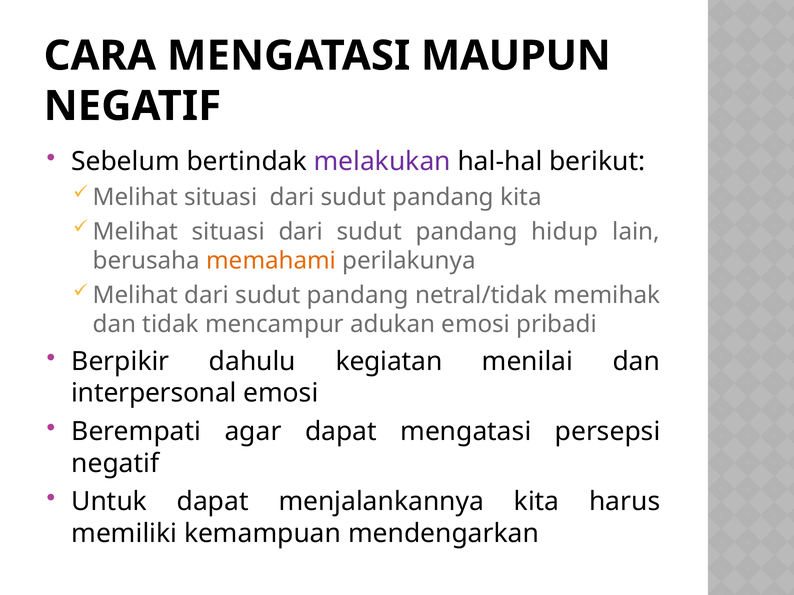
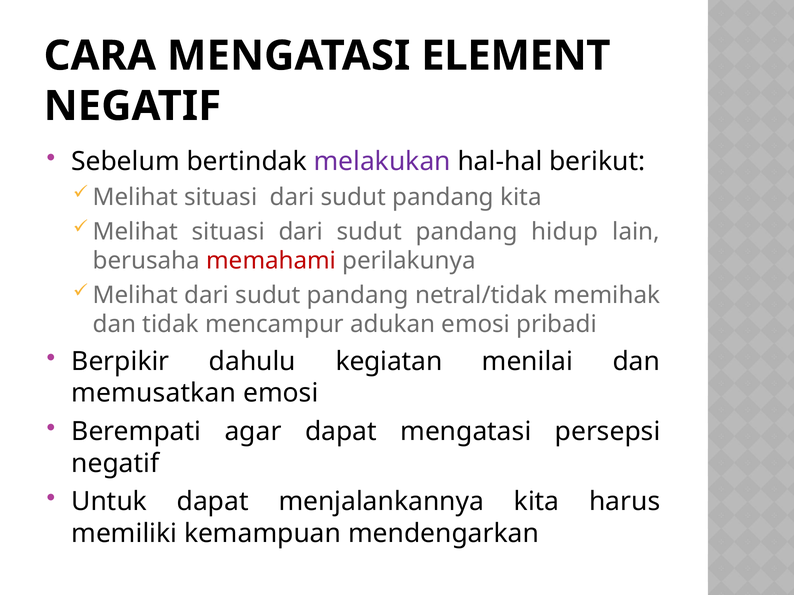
MAUPUN: MAUPUN -> ELEMENT (516, 56)
memahami colour: orange -> red (271, 261)
interpersonal: interpersonal -> memusatkan (154, 394)
